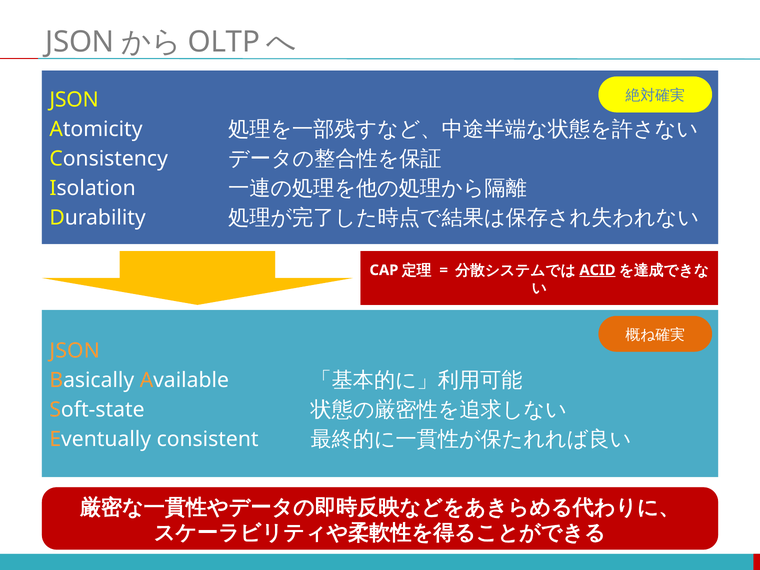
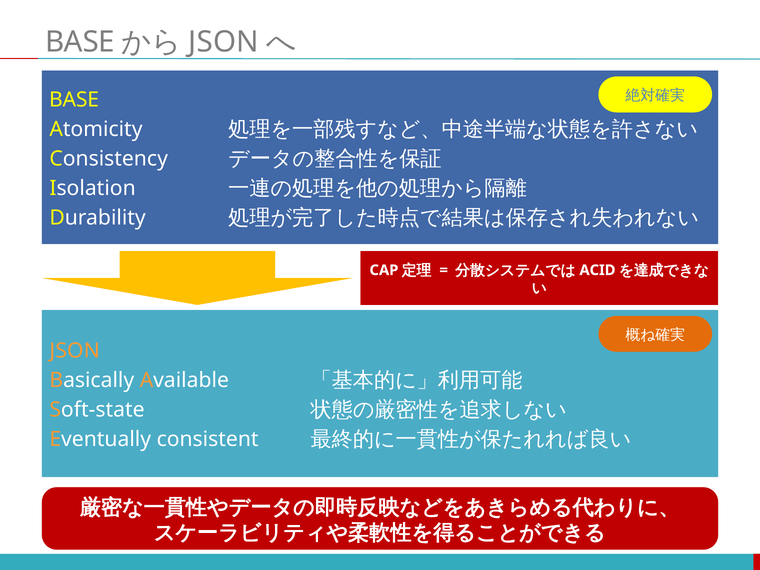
JSON: JSON -> BASE (80, 42)
OLTP: OLTP -> JSON (224, 42)
JSON: JSON -> BASE (74, 100)
ACID underline: present -> none (597, 270)
